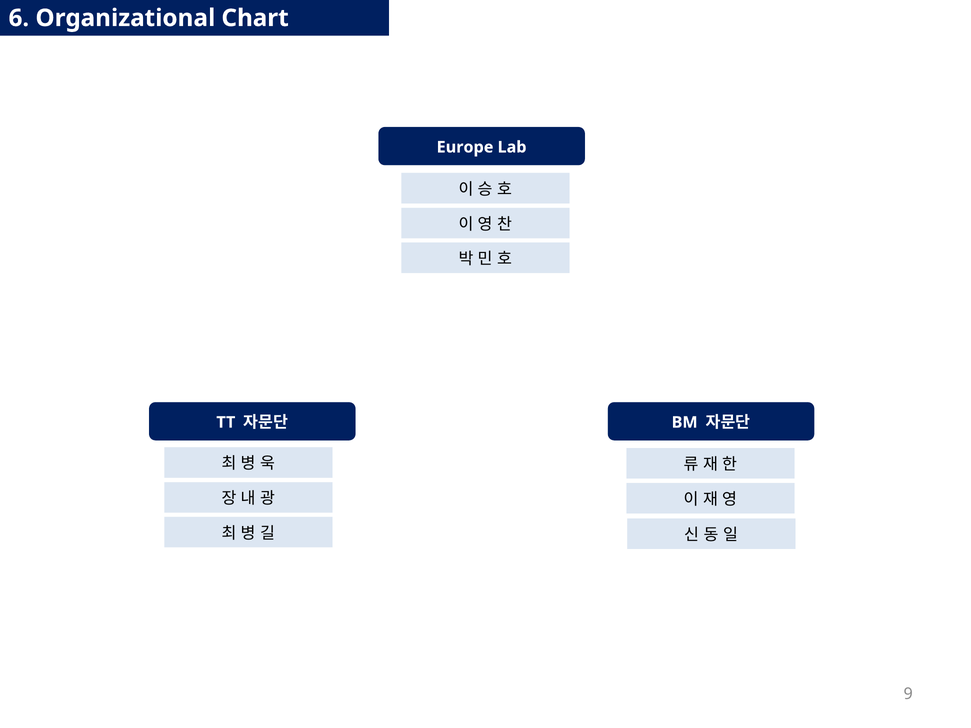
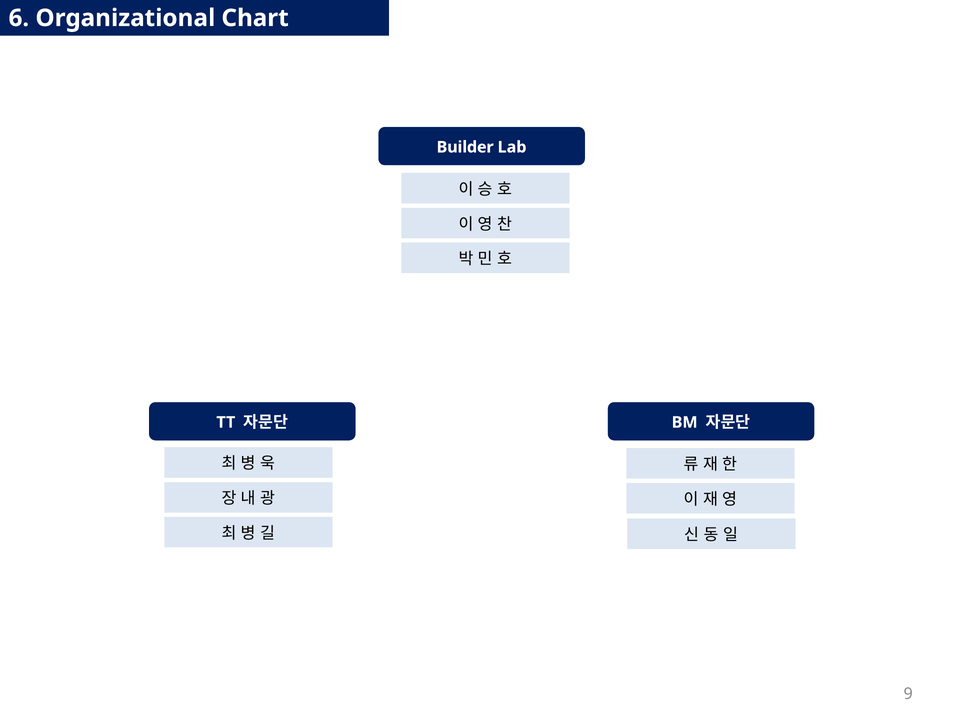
Europe: Europe -> Builder (465, 147)
